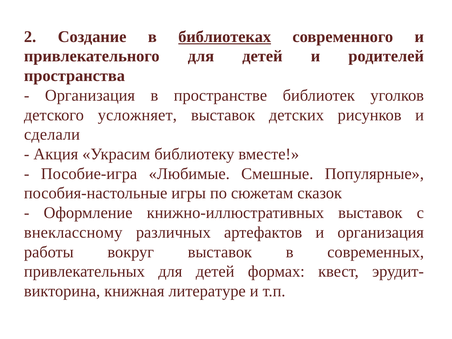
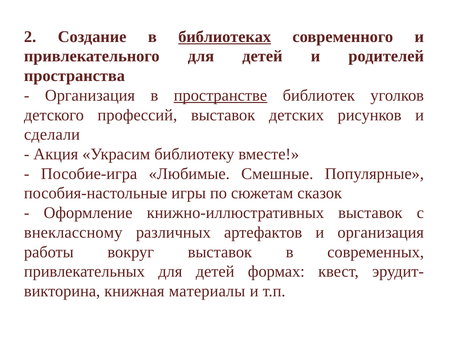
пространстве underline: none -> present (220, 95)
усложняет: усложняет -> профессий (137, 115)
литературе: литературе -> материалы (207, 291)
